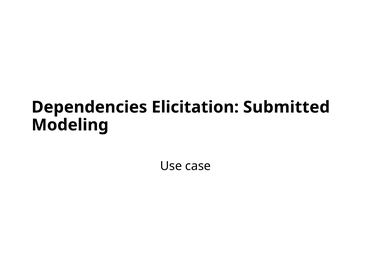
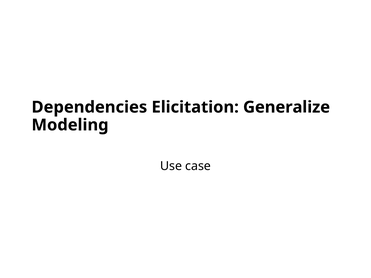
Submitted: Submitted -> Generalize (287, 107)
